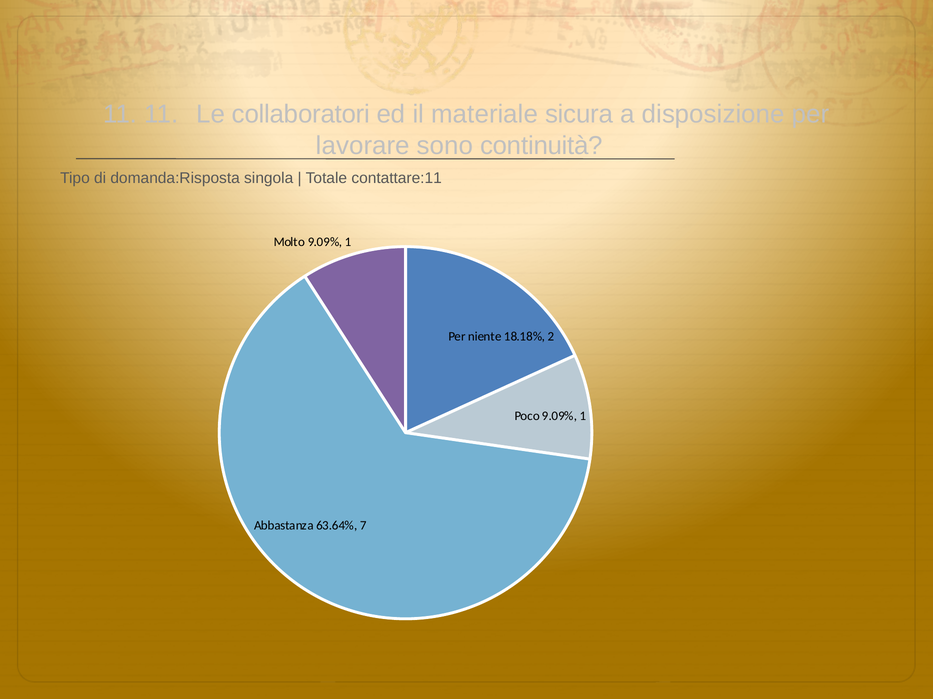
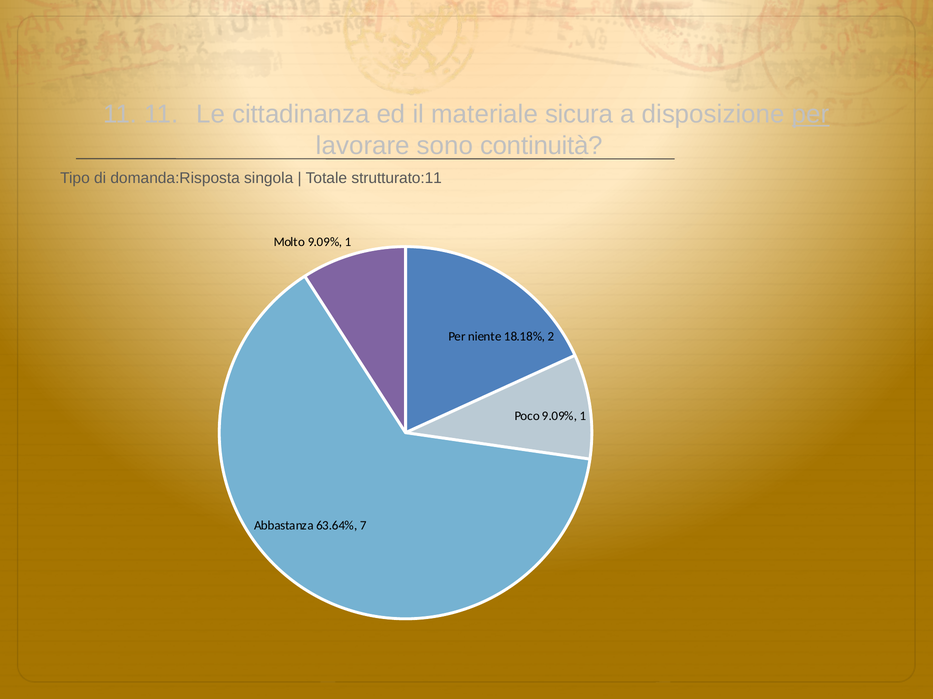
collaboratori: collaboratori -> cittadinanza (301, 115)
per underline: none -> present (811, 115)
contattare:11: contattare:11 -> strutturato:11 (397, 178)
